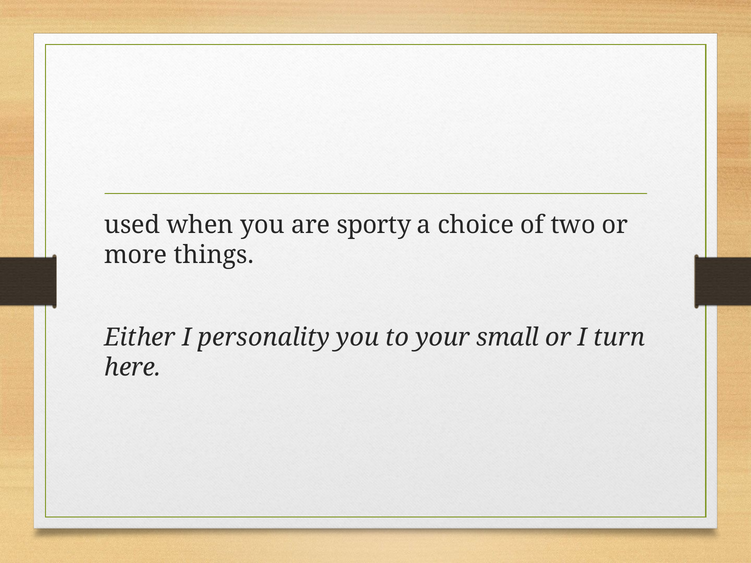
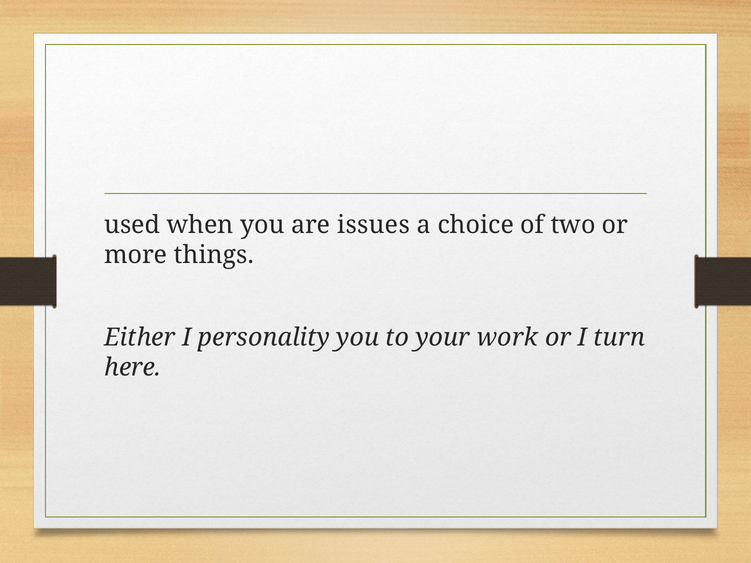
sporty: sporty -> issues (374, 225)
small: small -> work (507, 338)
